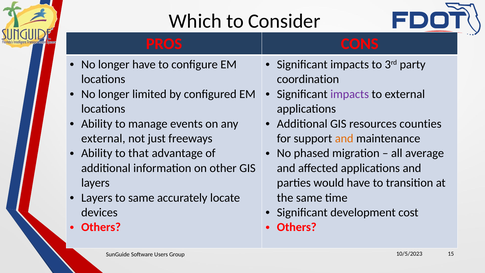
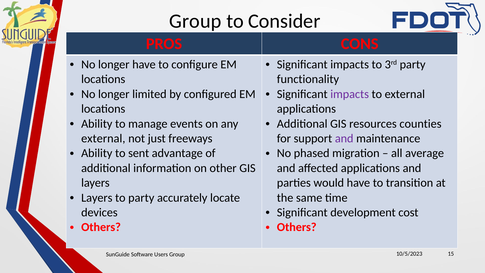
Which: Which -> Group (195, 21)
coordination: coordination -> functionality (308, 79)
and colour: orange -> purple (344, 138)
that: that -> sent (139, 153)
to same: same -> party (141, 198)
